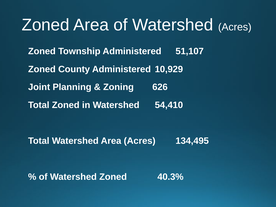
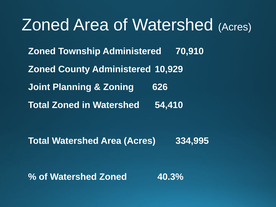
51,107: 51,107 -> 70,910 (190, 51)
134,495: 134,495 -> 334,995 (192, 141)
